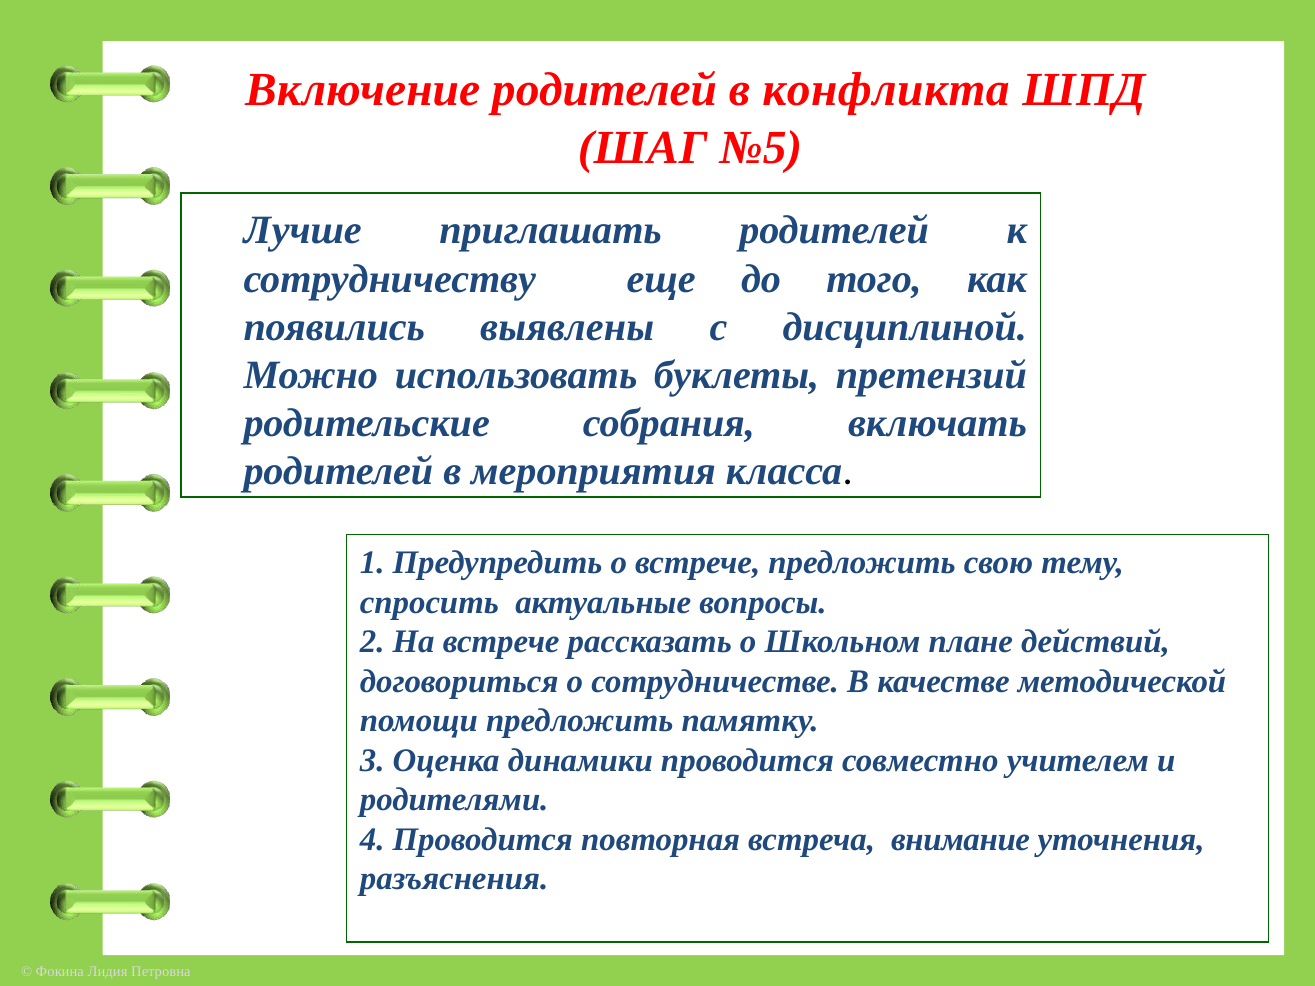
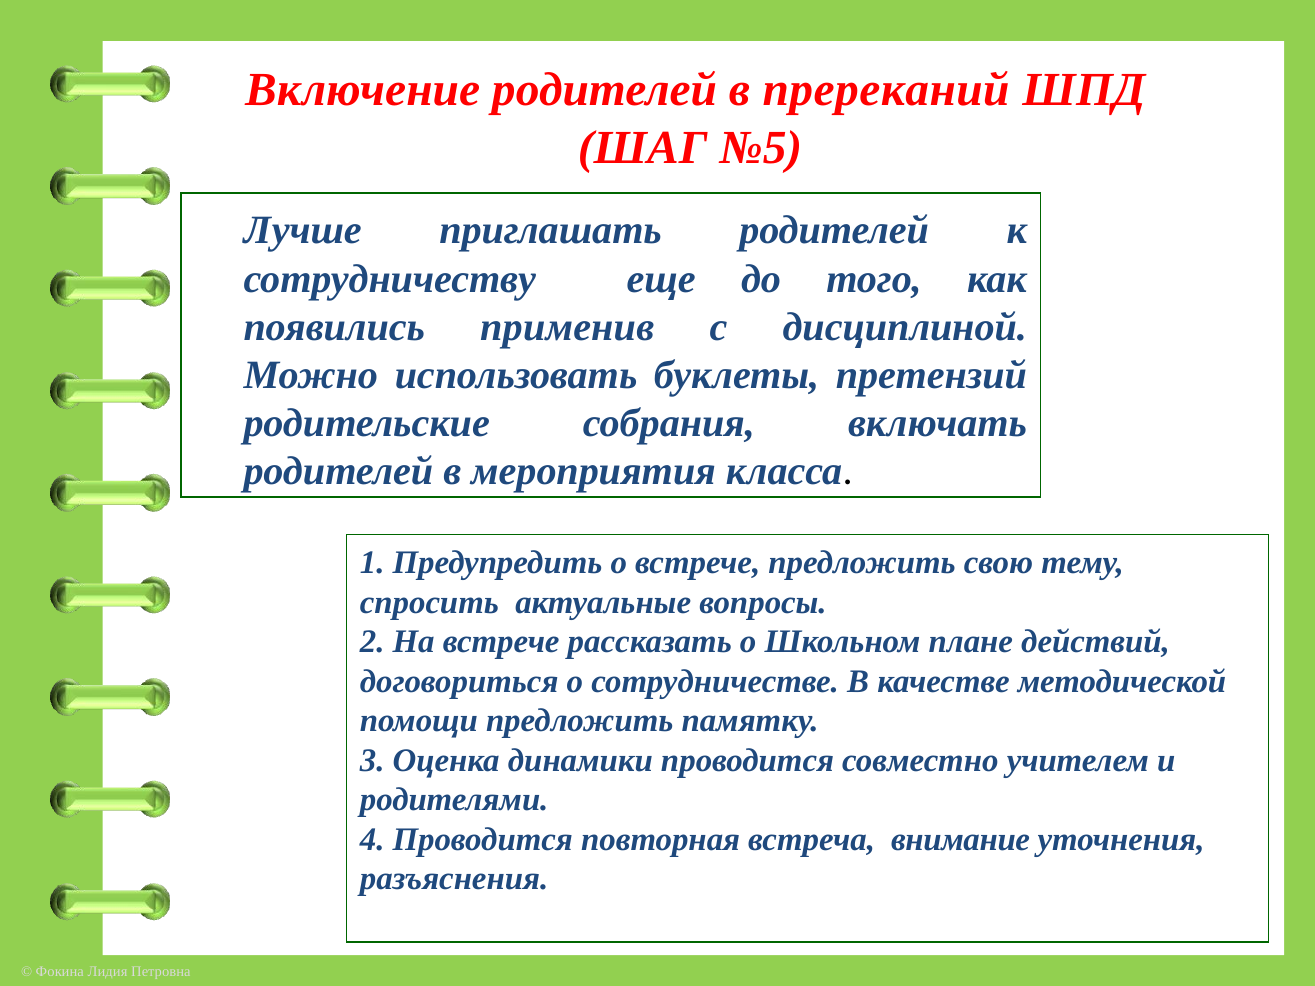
конфликта: конфликта -> пререканий (886, 90)
выявлены: выявлены -> применив (567, 327)
